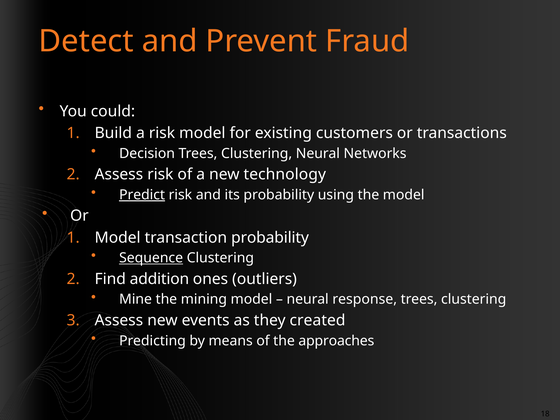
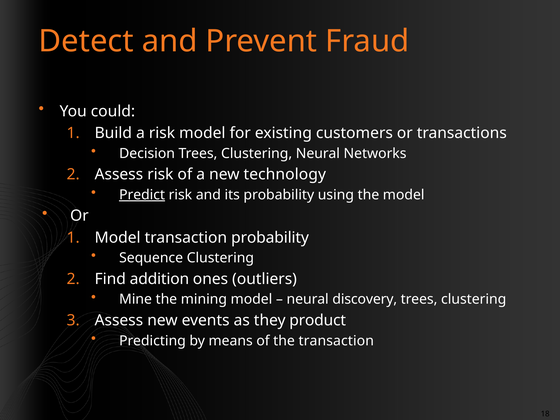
Sequence underline: present -> none (151, 258)
response: response -> discovery (365, 299)
created: created -> product (318, 320)
the approaches: approaches -> transaction (336, 341)
